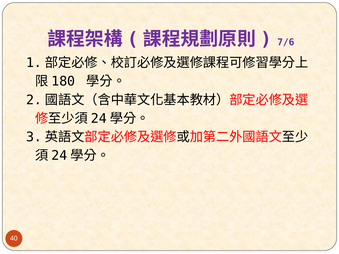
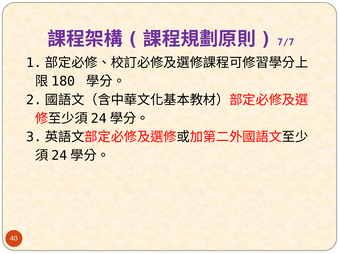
7/6: 7/6 -> 7/7 (286, 42)
